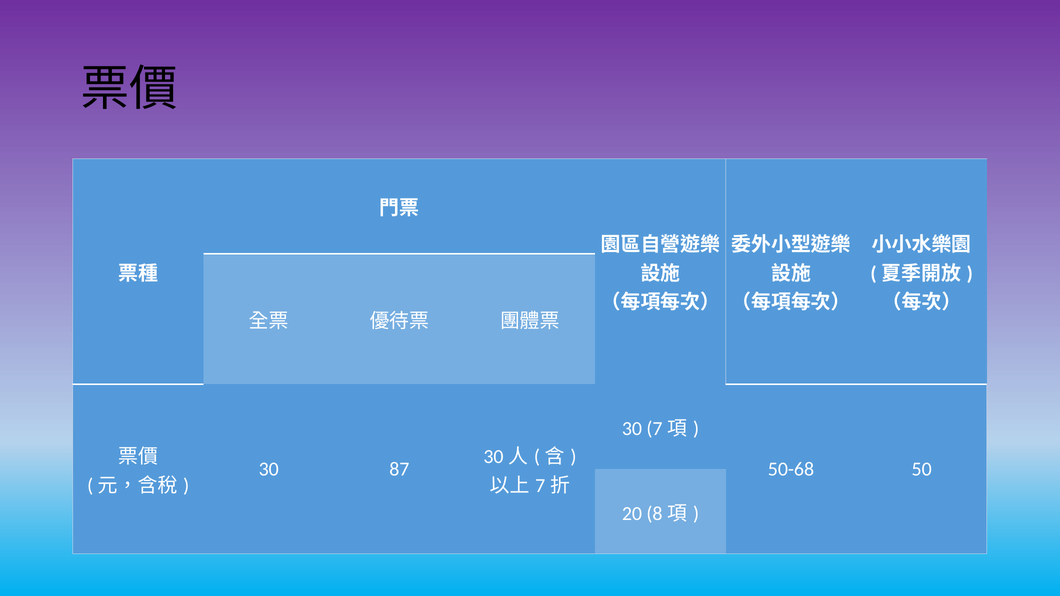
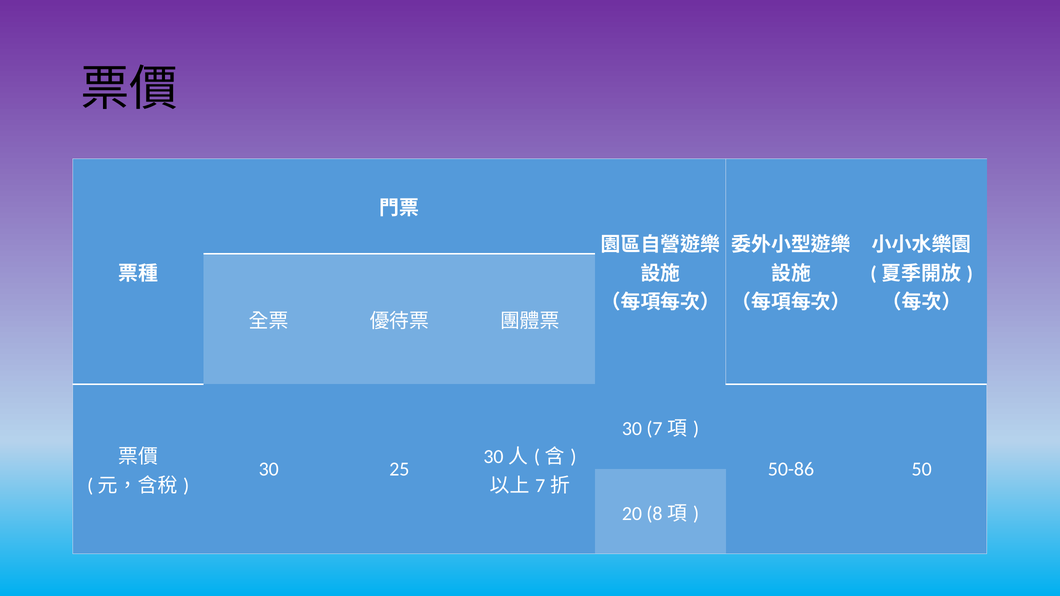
87: 87 -> 25 (399, 469)
50-68: 50-68 -> 50-86 (791, 469)
